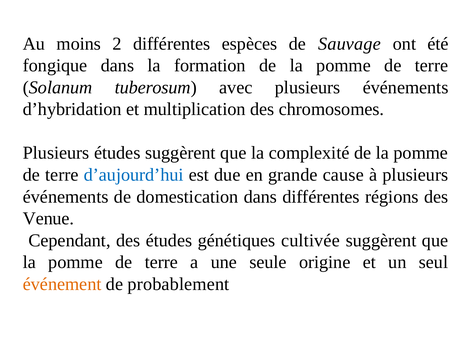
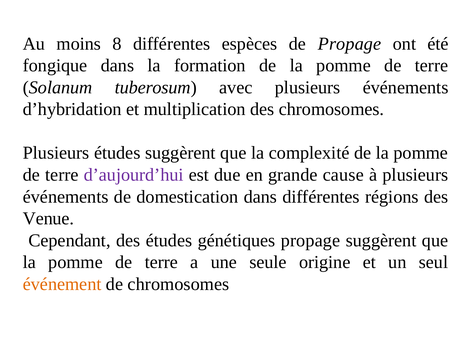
2: 2 -> 8 (117, 44)
de Sauvage: Sauvage -> Propage (350, 44)
d’aujourd’hui colour: blue -> purple (134, 175)
génétiques cultivée: cultivée -> propage (311, 240)
de probablement: probablement -> chromosomes (179, 284)
